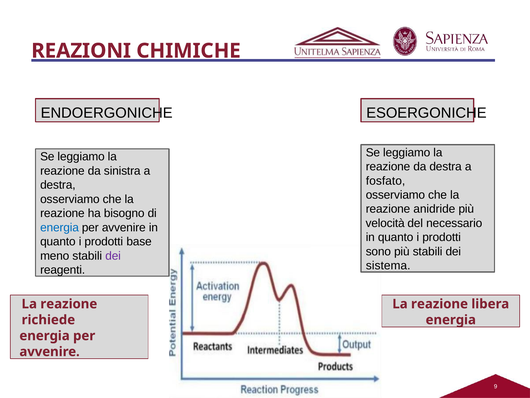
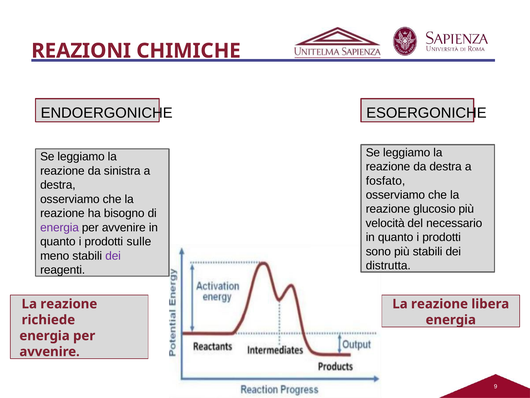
anidride: anidride -> glucosio (434, 209)
energia colour: blue -> purple (60, 227)
base: base -> sulle (139, 241)
sistema: sistema -> distrutta (388, 265)
